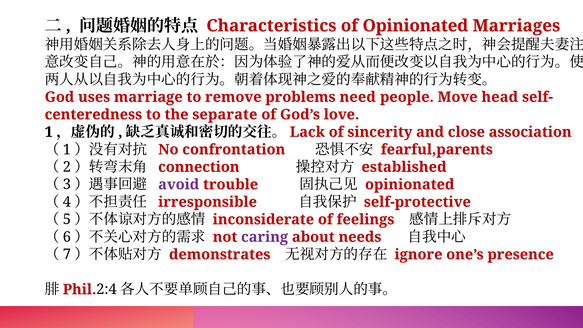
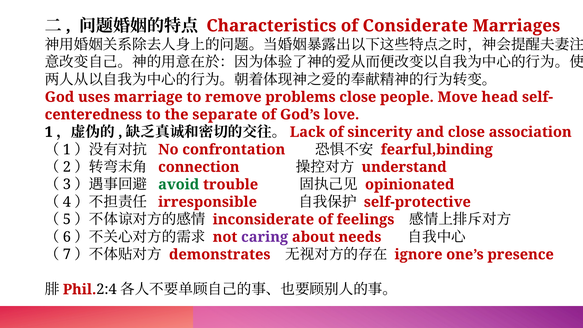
of Opinionated: Opinionated -> Considerate (415, 26)
problems need: need -> close (358, 97)
fearful,parents: fearful,parents -> fearful,binding (437, 149)
established: established -> understand (404, 167)
avoid colour: purple -> green (179, 184)
